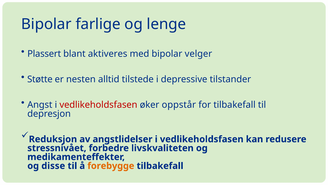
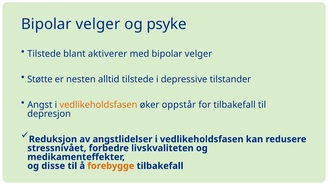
farlige: farlige -> velger (98, 24)
lenge: lenge -> psyke (167, 24)
Plassert: Plassert -> Tilstede (44, 54)
aktiveres: aktiveres -> aktiverer (108, 54)
vedlikeholdsfasen colour: red -> orange (98, 105)
